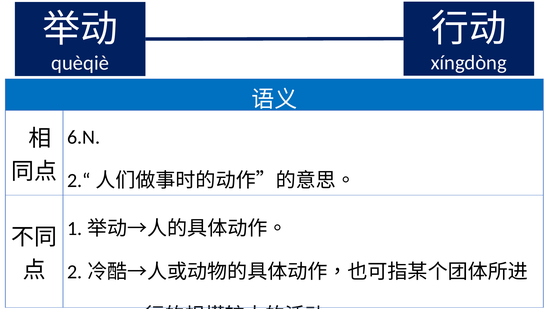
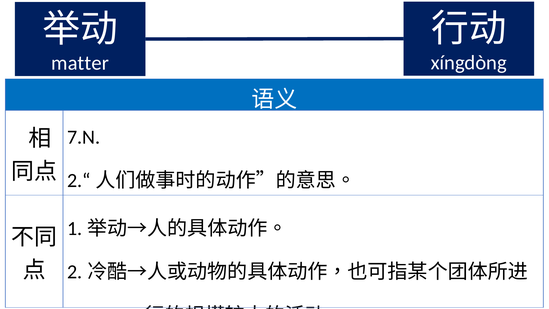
quèqiè: quèqiè -> matter (80, 63)
6.N: 6.N -> 7.N (84, 137)
